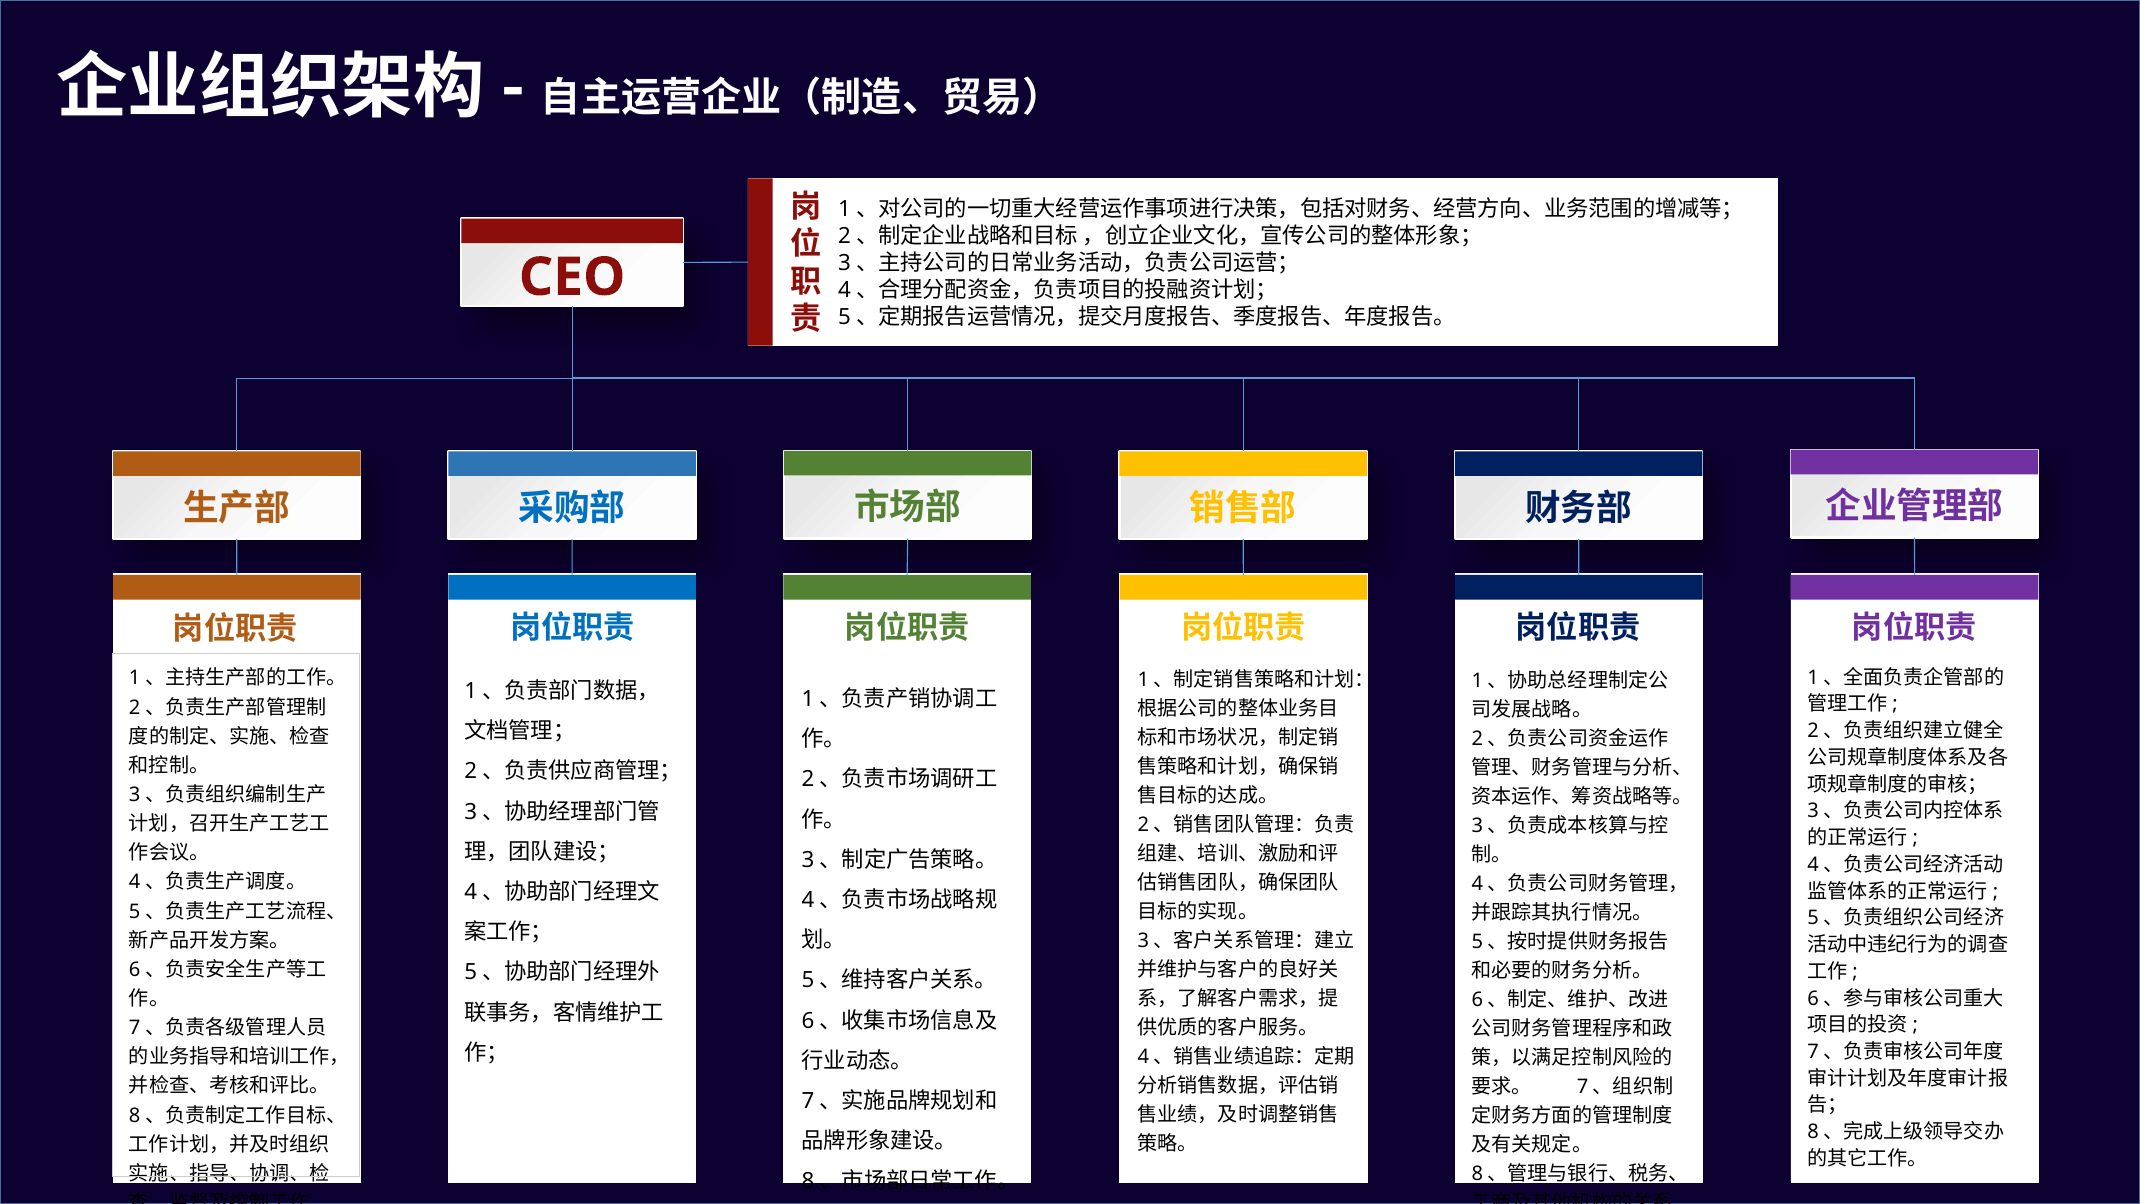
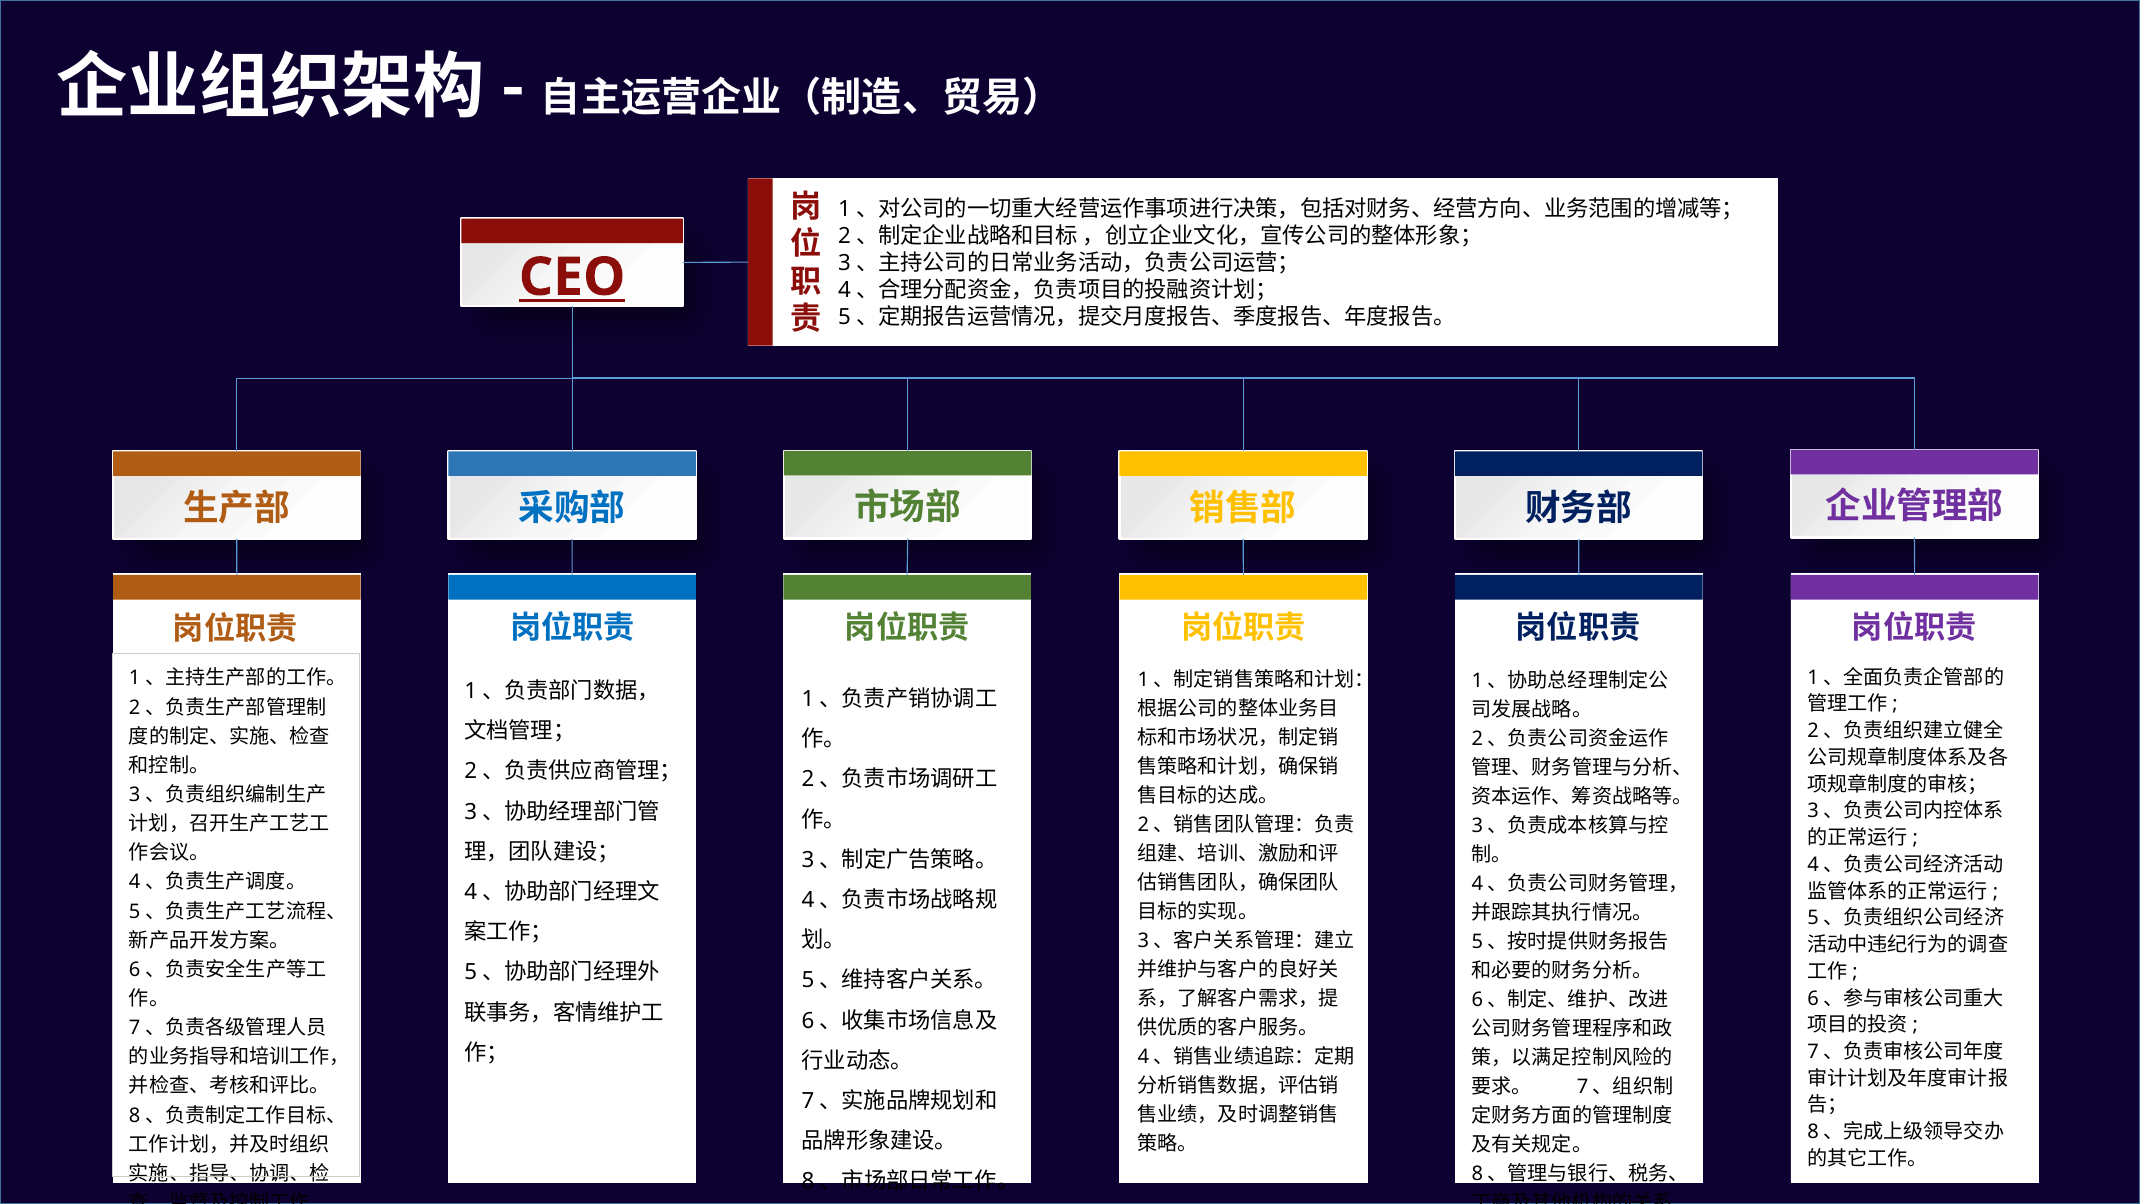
CEO underline: none -> present (572, 277)
